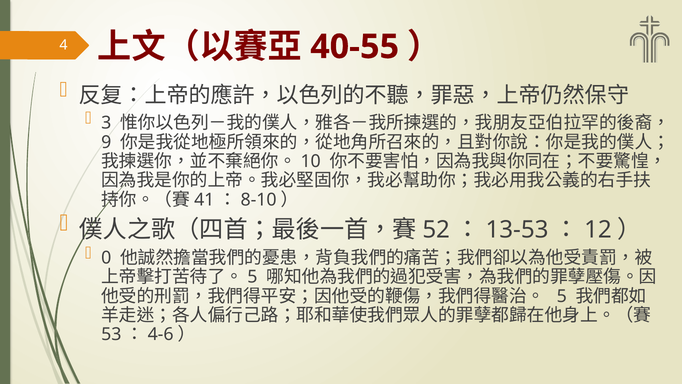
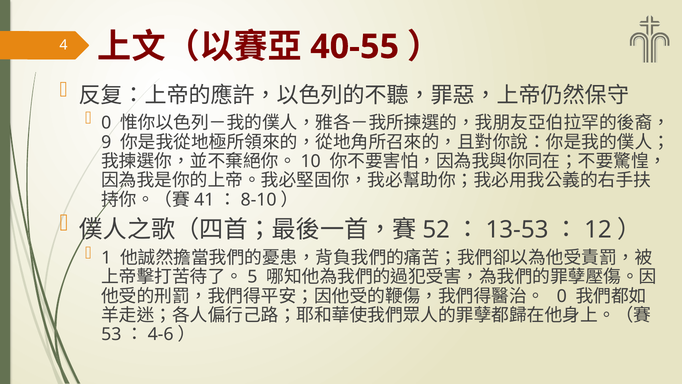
3: 3 -> 0 (106, 123)
0: 0 -> 1 (106, 258)
5: 5 -> 0 (562, 296)
